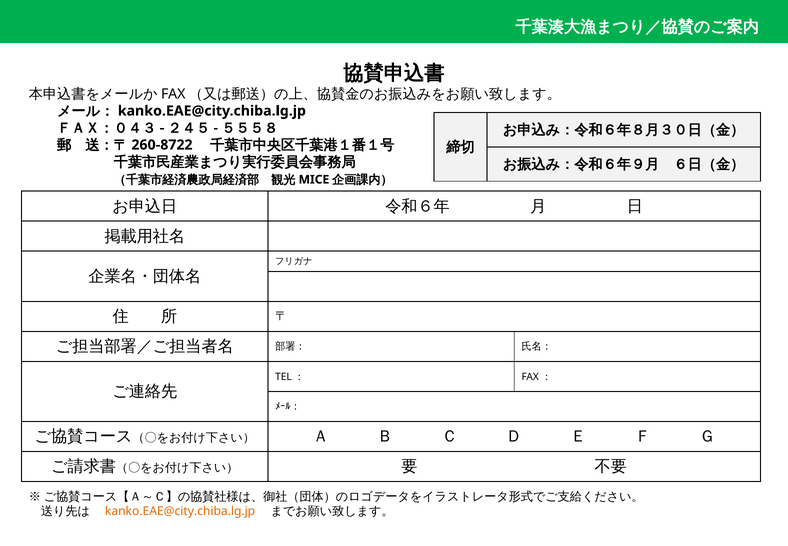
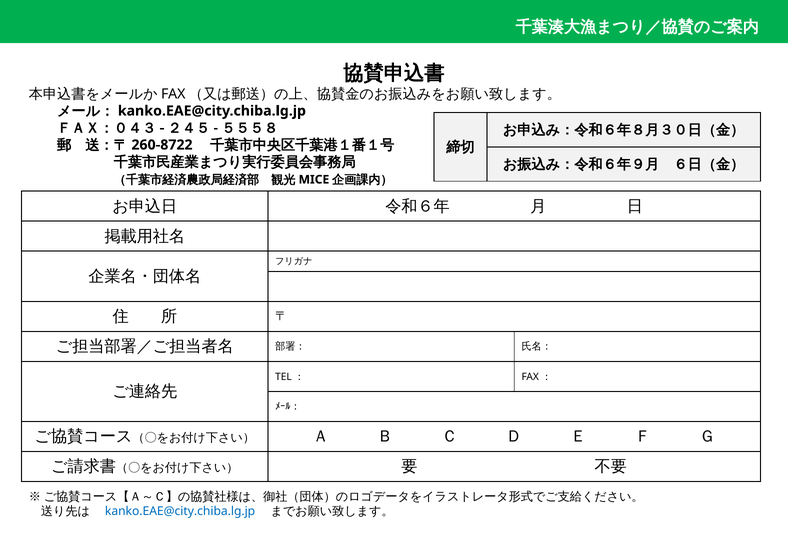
kanko.EAE@city.chiba.lg.jp colour: orange -> blue (180, 511)
